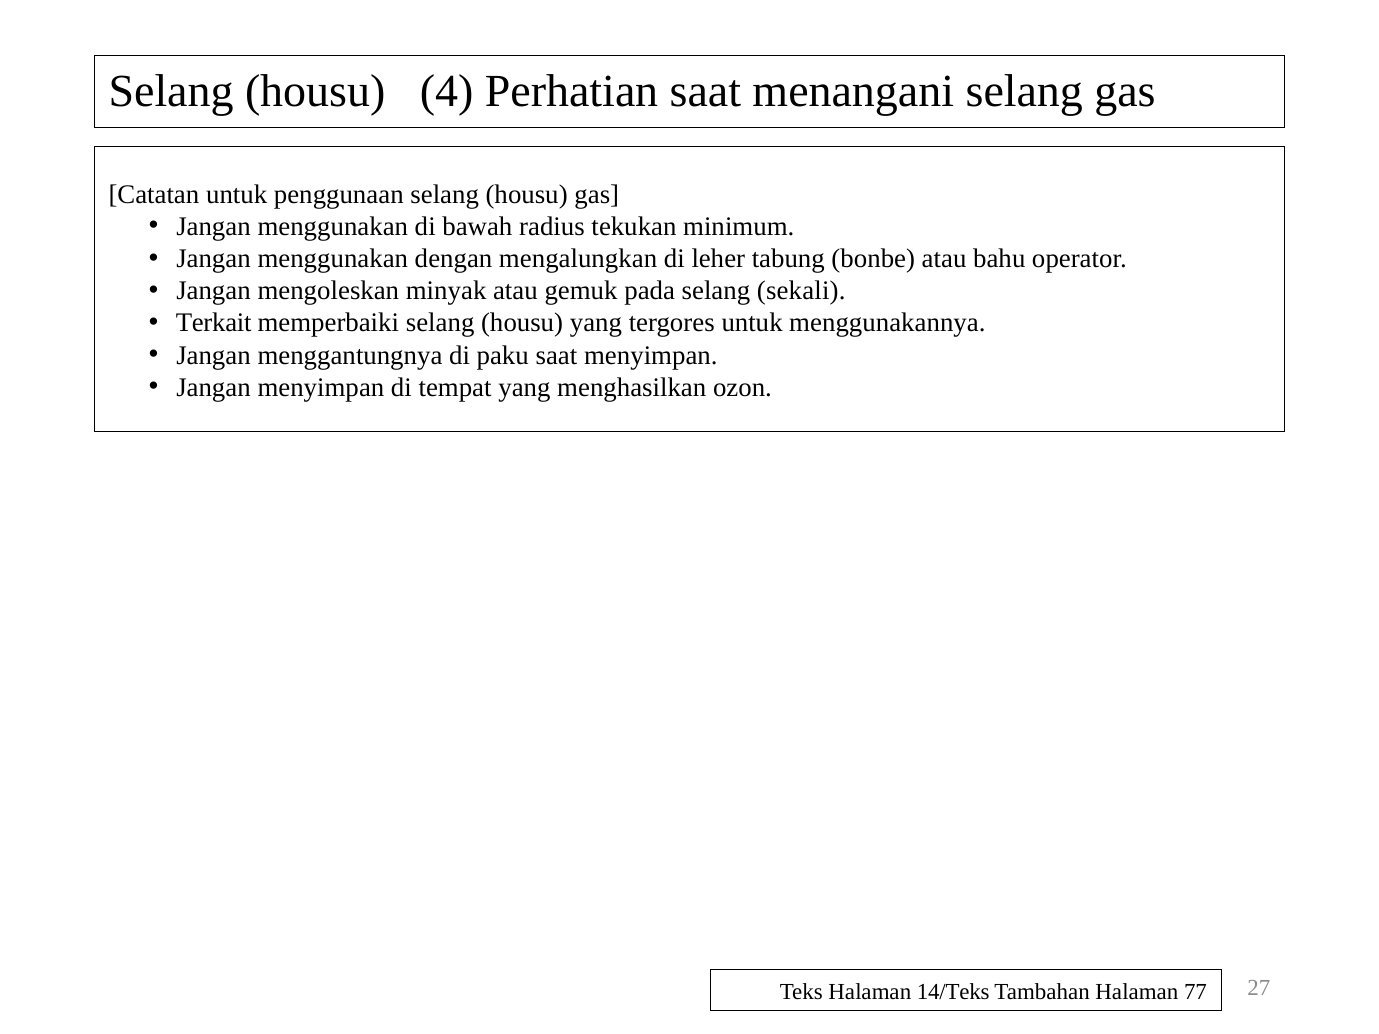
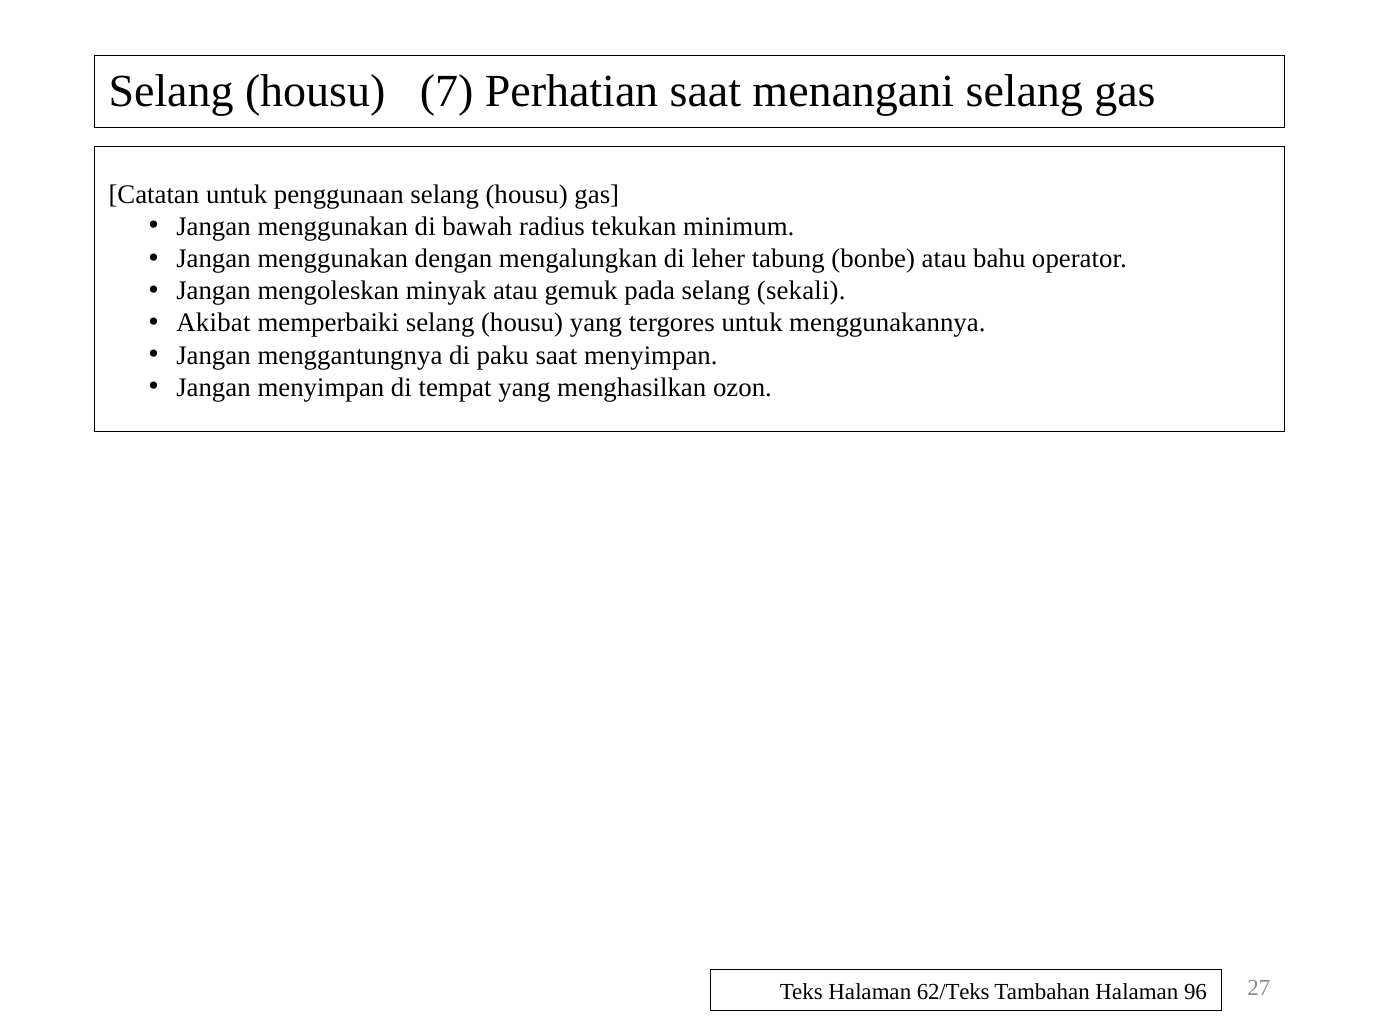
4: 4 -> 7 (447, 91)
Terkait: Terkait -> Akibat (213, 323)
14/Teks: 14/Teks -> 62/Teks (953, 992)
77: 77 -> 96 (1195, 992)
